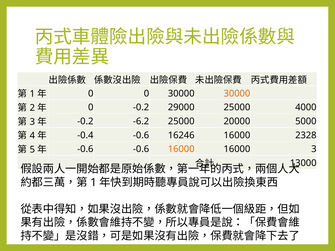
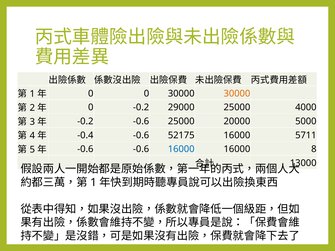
-0.2 -6.2: -6.2 -> -0.6 (141, 121)
16246: 16246 -> 52175 (181, 135)
2328: 2328 -> 5711 (306, 135)
16000 colour: orange -> blue (181, 149)
16000 3: 3 -> 8 (314, 149)
